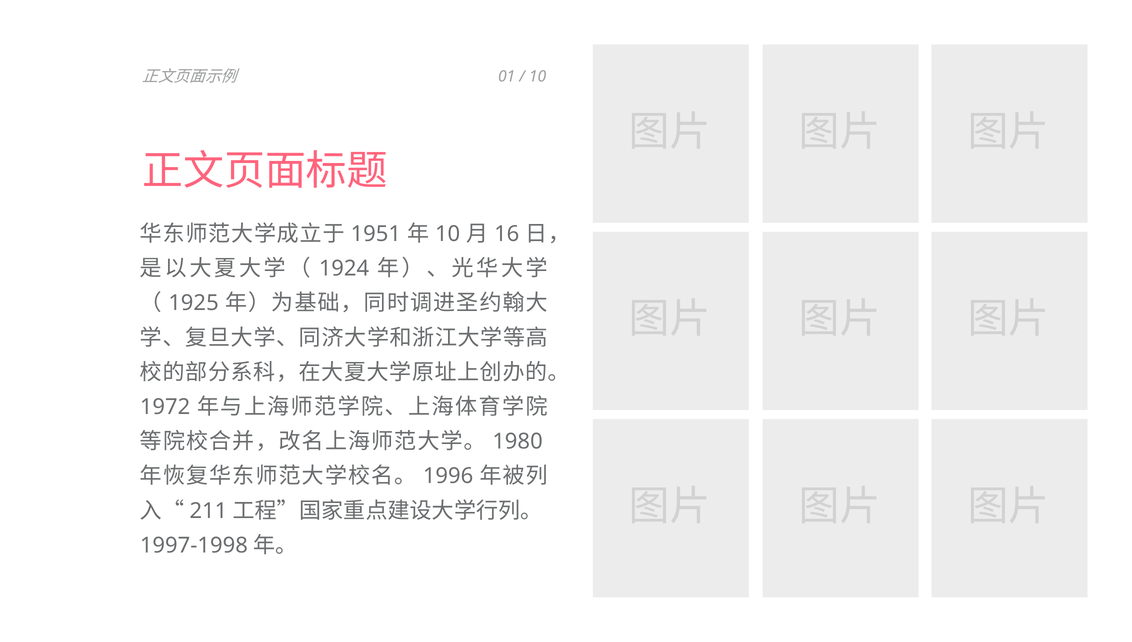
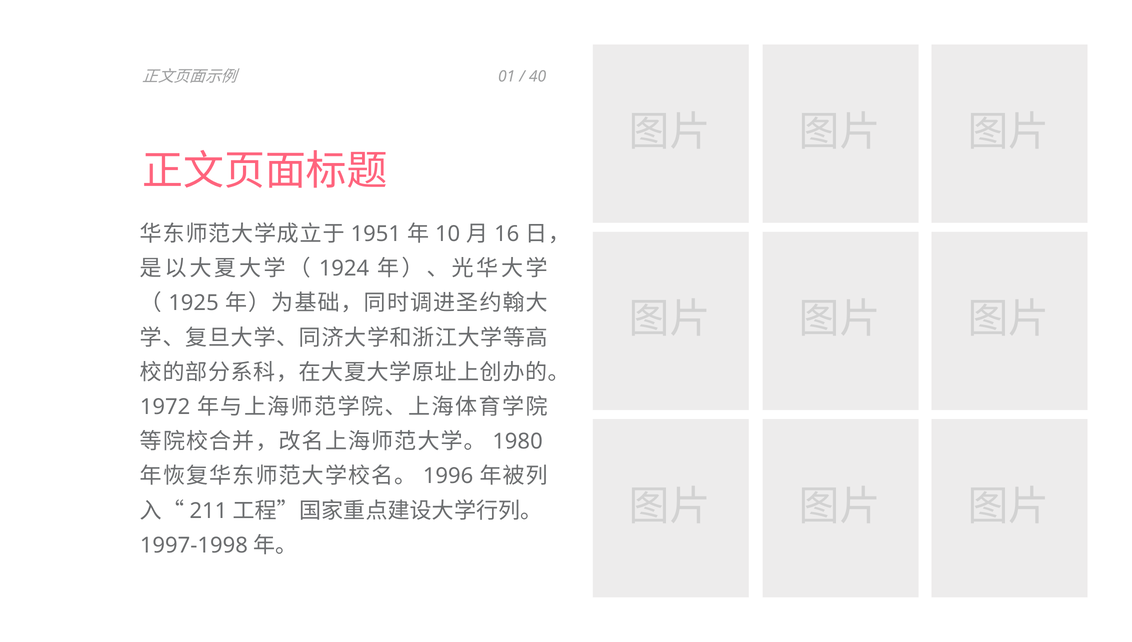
10: 10 -> 40 (538, 77)
